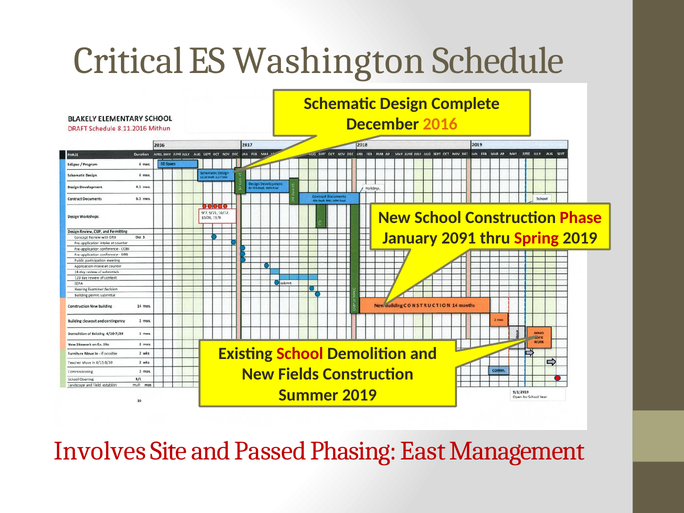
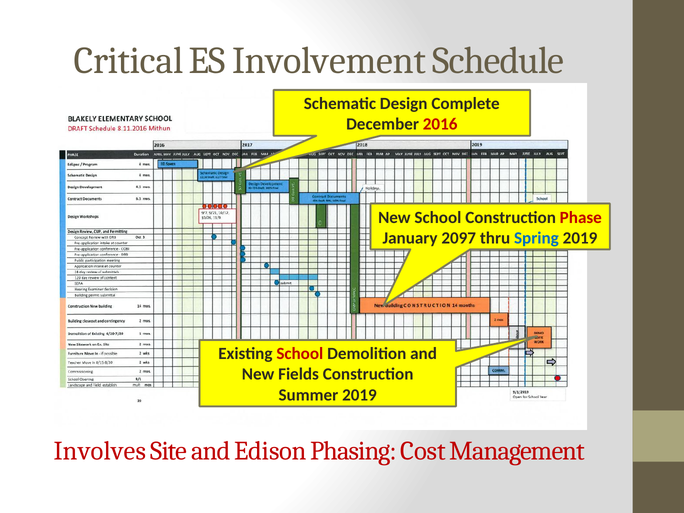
Washington: Washington -> Involvement (329, 61)
2016 colour: orange -> red (440, 124)
2091: 2091 -> 2097 (459, 238)
Spring colour: red -> blue (536, 238)
Passed: Passed -> Edison (270, 451)
East: East -> Cost (423, 451)
